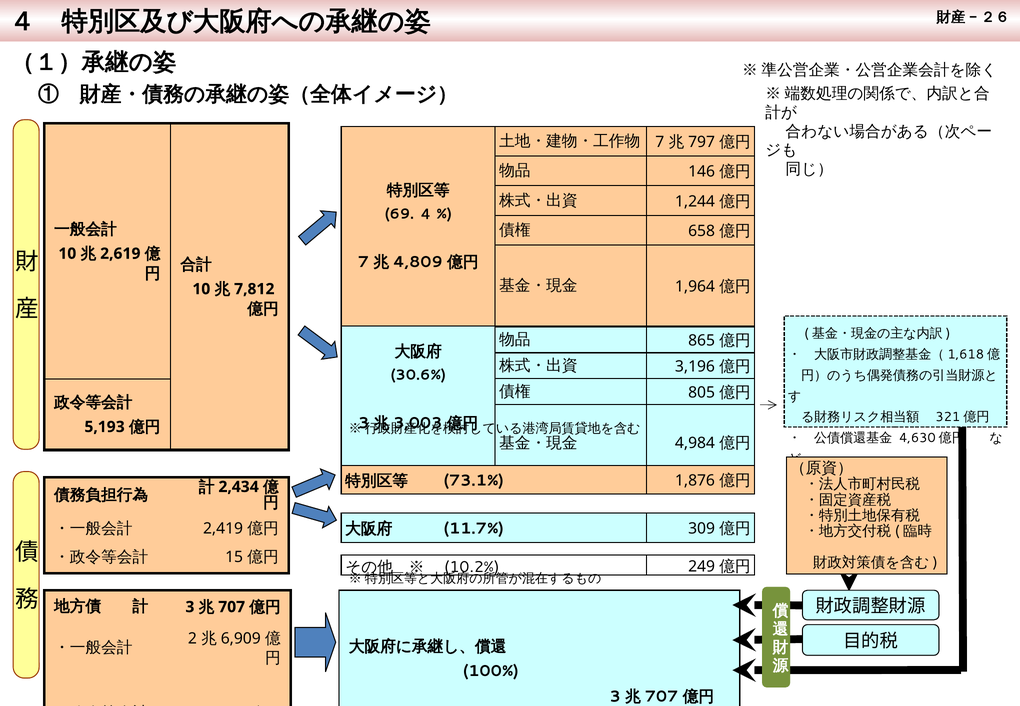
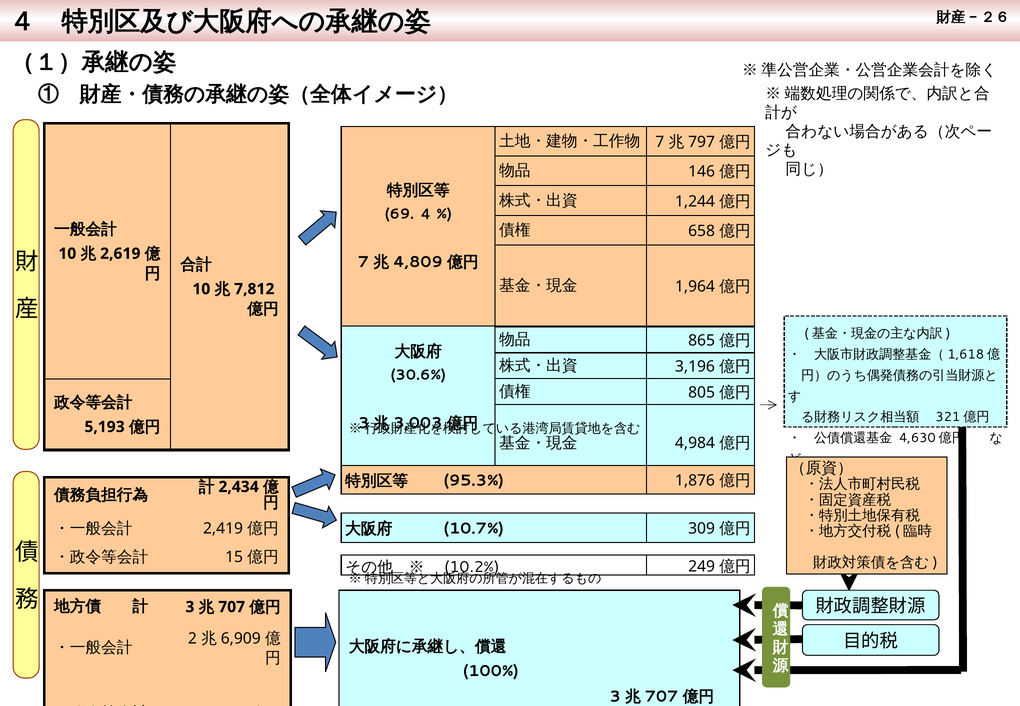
73.1%: 73.1% -> 95.3% (474, 481)
11.7%: 11.7% -> 10.7% (474, 529)
